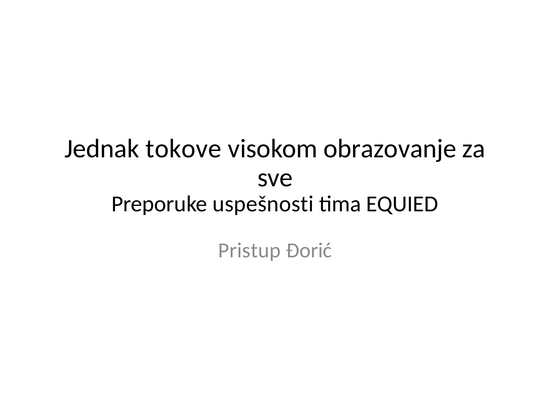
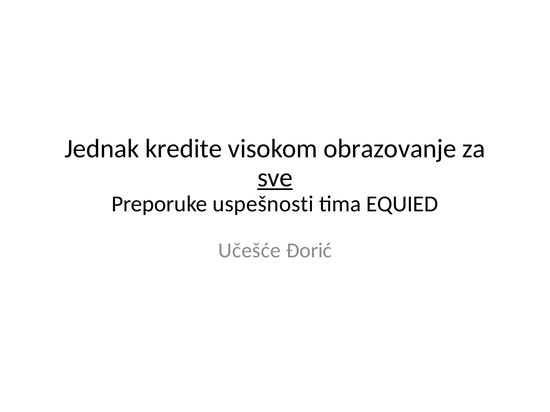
tokove: tokove -> kredite (184, 149)
sve underline: none -> present (275, 178)
Pristup: Pristup -> Učešće (249, 251)
